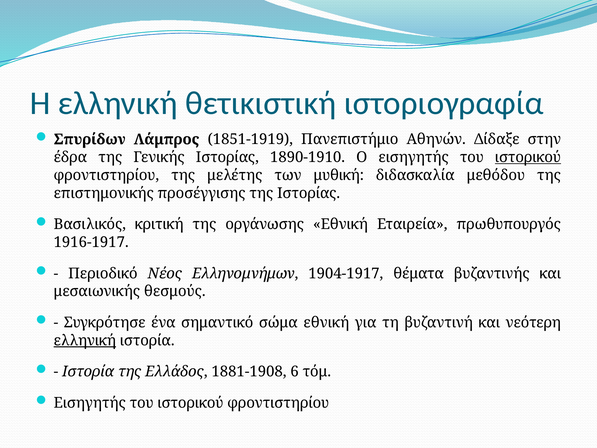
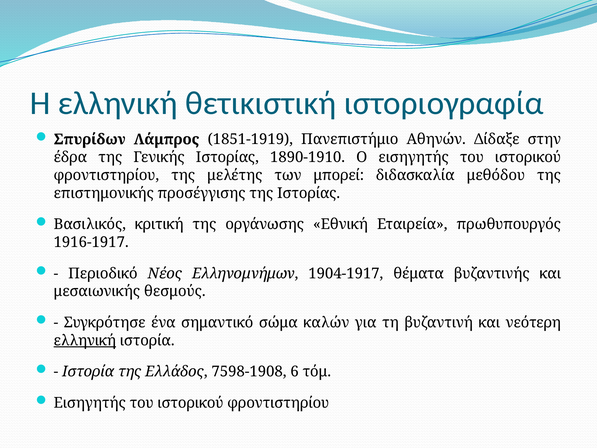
ιστορικού underline: present -> none (528, 157)
μυθική: μυθική -> μπορεί (339, 175)
σώμα εθνική: εθνική -> καλών (326, 322)
1881-1908: 1881-1908 -> 7598-1908 (249, 371)
